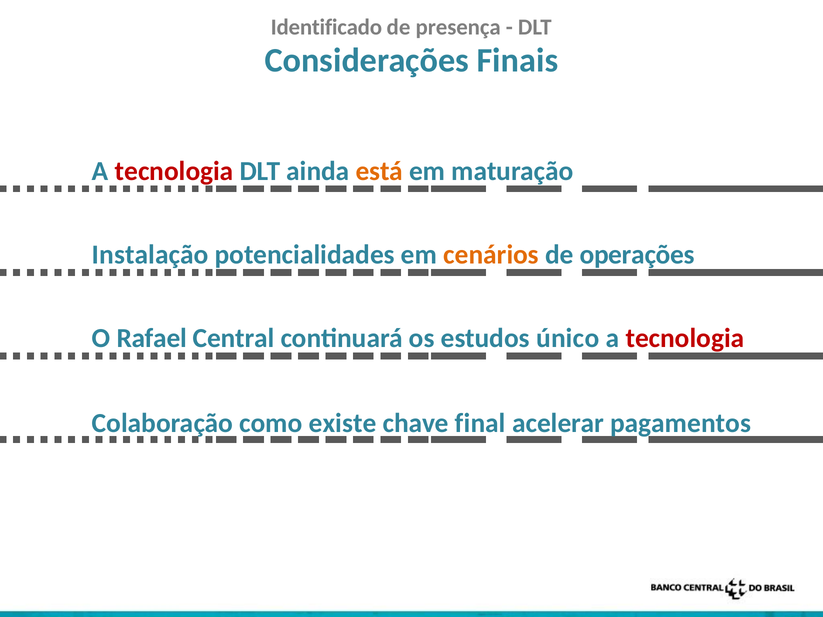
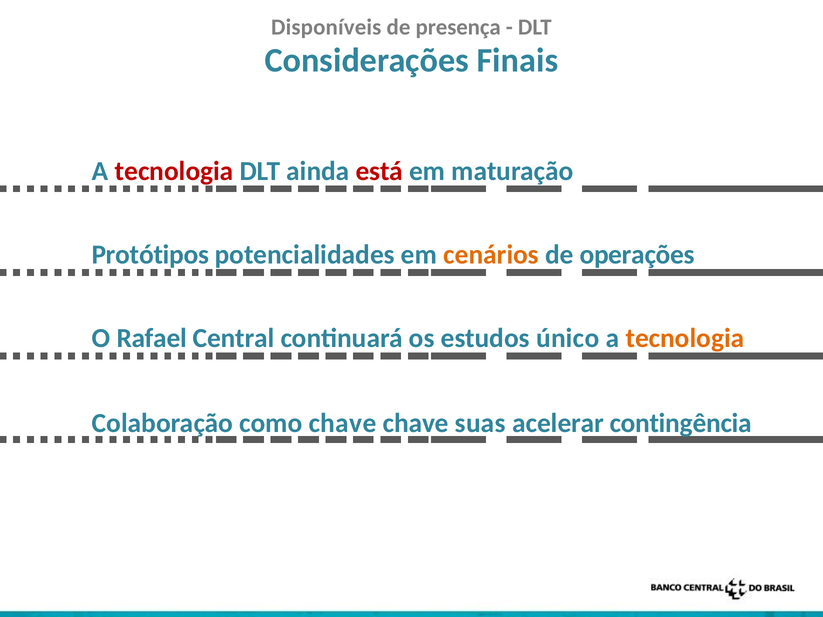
Identificado: Identificado -> Disponíveis (326, 27)
está colour: orange -> red (379, 171)
Instalação: Instalação -> Protótipos (150, 255)
tecnologia colour: red -> orange (685, 338)
como existe: existe -> chave (343, 423)
final: final -> suas (480, 423)
pagamentos: pagamentos -> contingência (681, 423)
